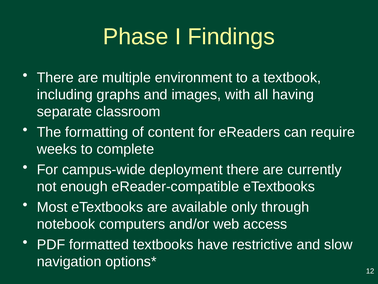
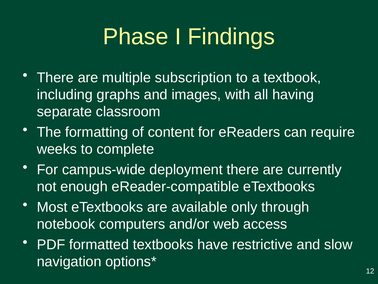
environment: environment -> subscription (193, 78)
